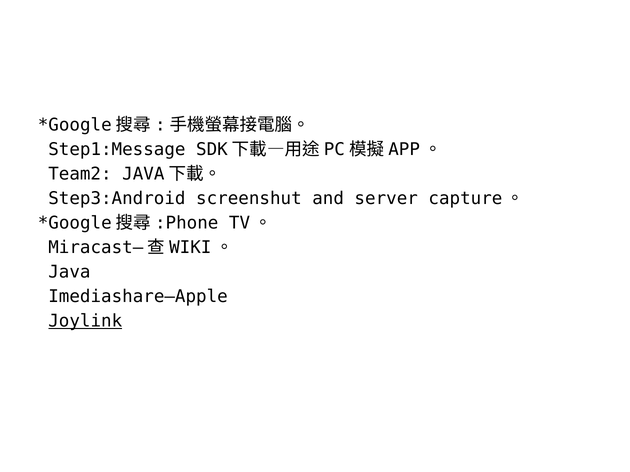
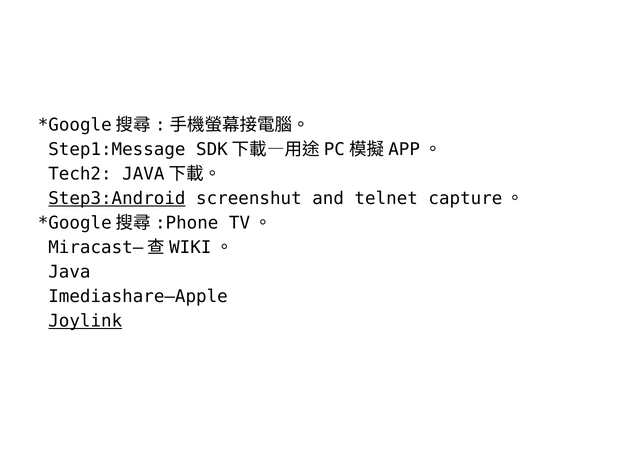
Team2: Team2 -> Tech2 (80, 174)
Step3:Android underline: none -> present (117, 199)
server: server -> telnet (386, 199)
